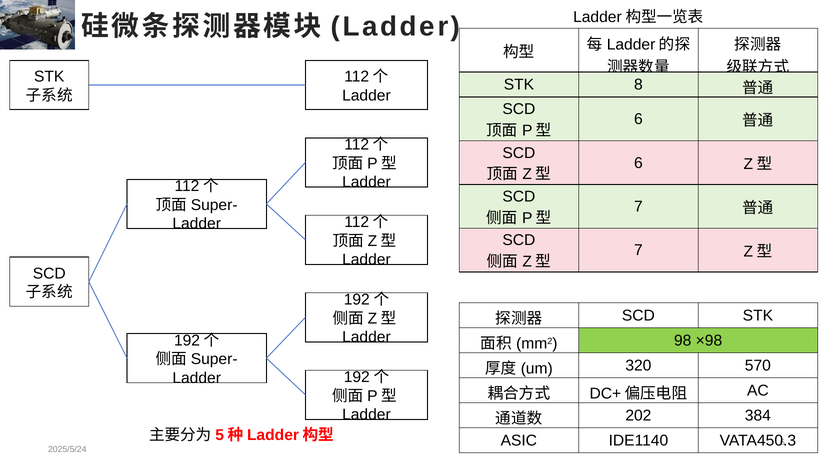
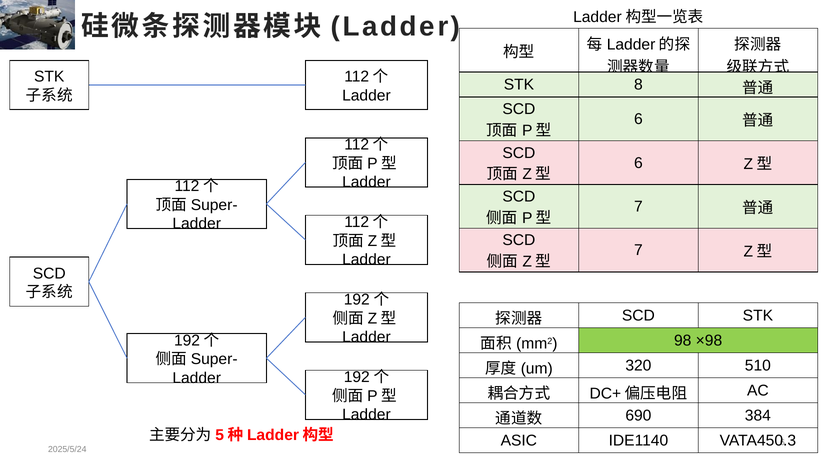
570: 570 -> 510 (758, 366)
202: 202 -> 690 (638, 416)
